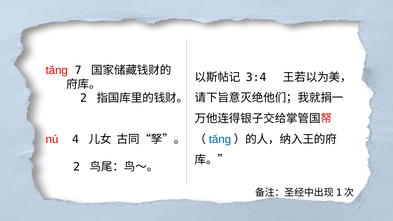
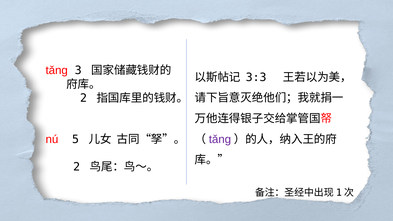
7: 7 -> 3 (78, 70)
3:4: 3:4 -> 3:3 (256, 77)
4: 4 -> 5 (75, 139)
tǎng colour: blue -> purple (220, 139)
